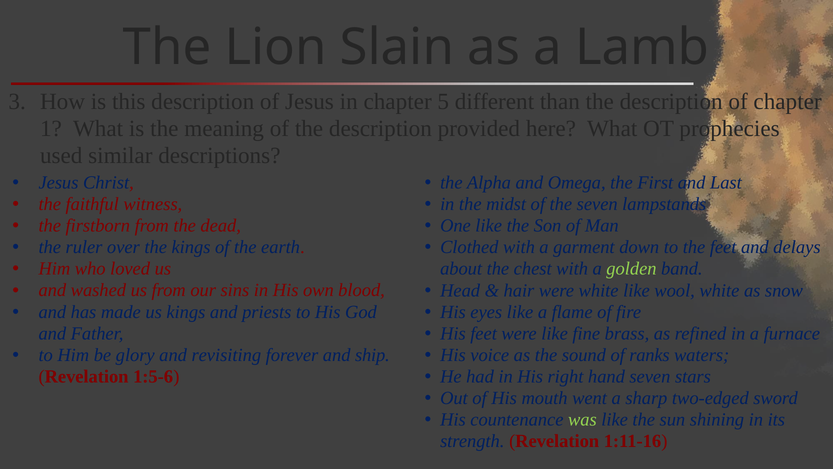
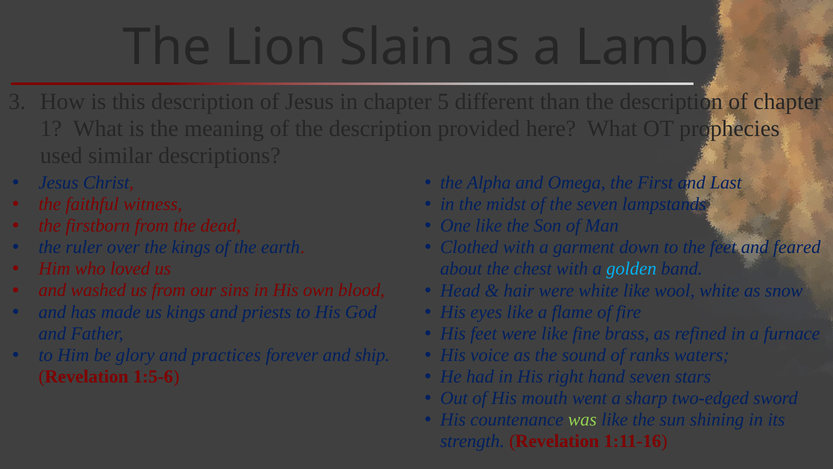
delays: delays -> feared (797, 247)
golden colour: light green -> light blue (631, 269)
revisiting: revisiting -> practices (226, 355)
